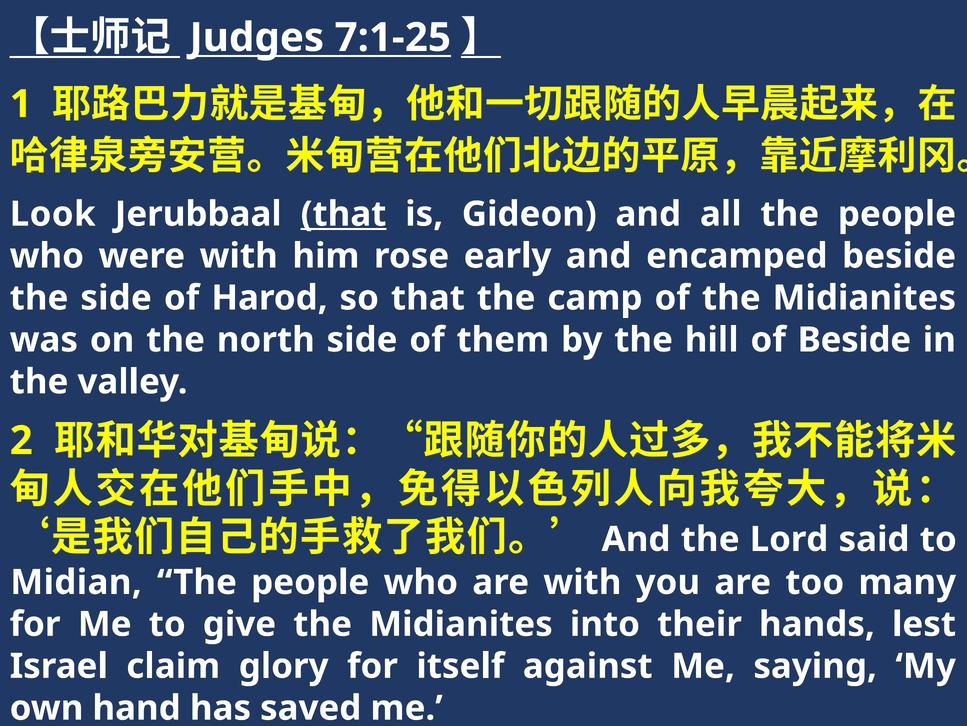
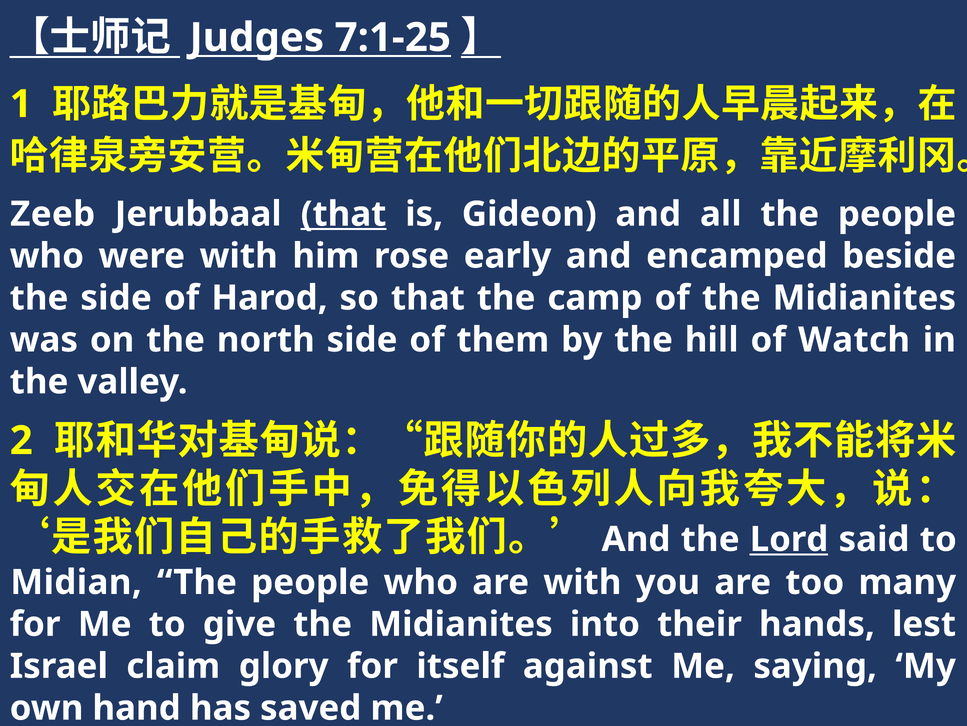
Look: Look -> Zeeb (53, 214)
of Beside: Beside -> Watch (854, 340)
Lord underline: none -> present (789, 539)
